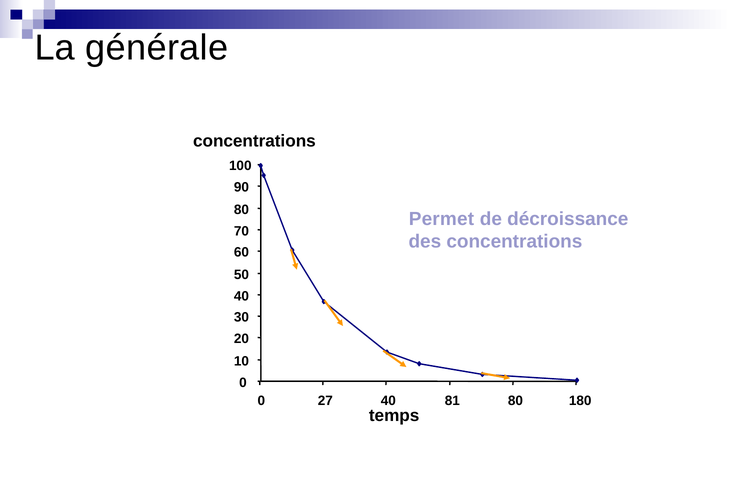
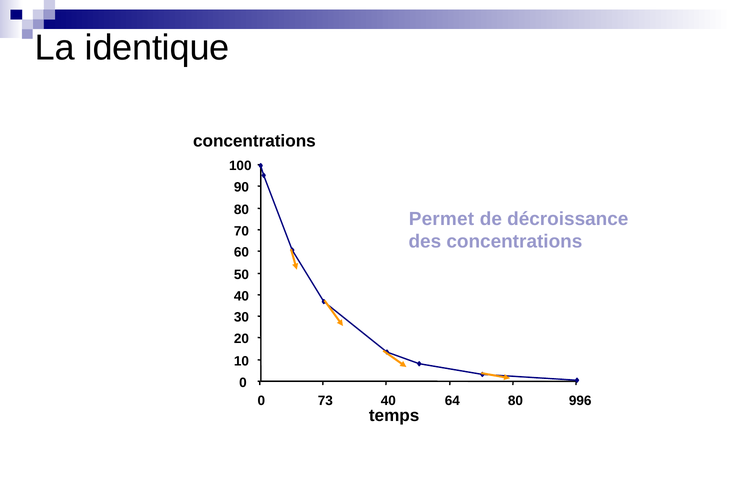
générale: générale -> identique (157, 48)
27: 27 -> 73 (325, 401)
81: 81 -> 64 (452, 401)
180: 180 -> 996 (580, 401)
